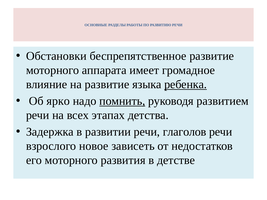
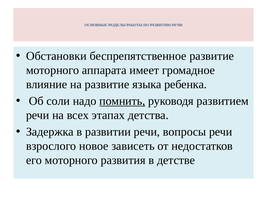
ребенка underline: present -> none (186, 84)
ярко: ярко -> соли (58, 101)
глаголов: глаголов -> вопросы (184, 132)
